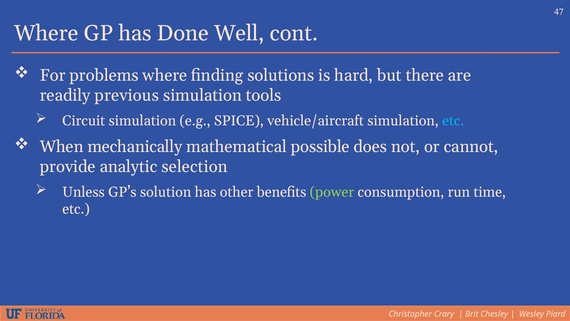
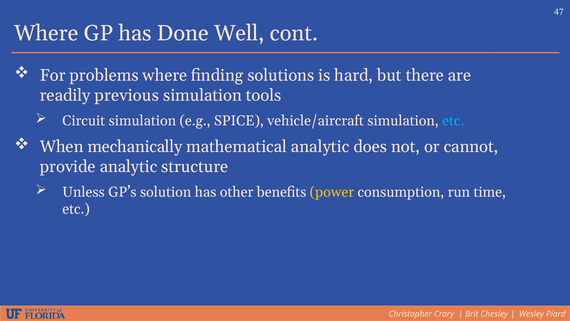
mathematical possible: possible -> analytic (320, 146)
selection: selection -> structure (195, 166)
power colour: light green -> yellow (332, 192)
